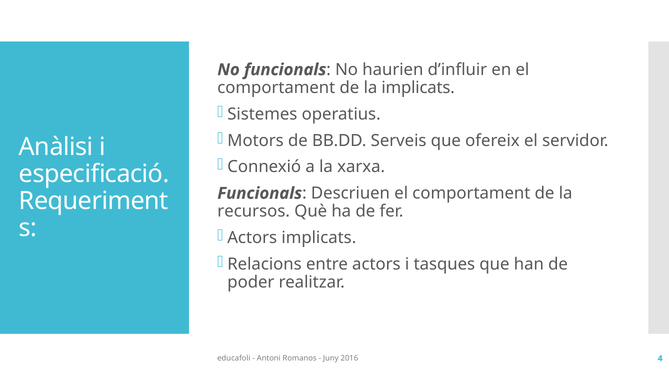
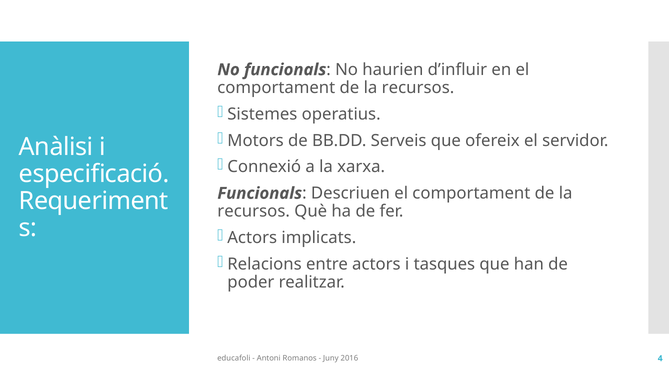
implicats: implicats -> recursos (418, 88)
